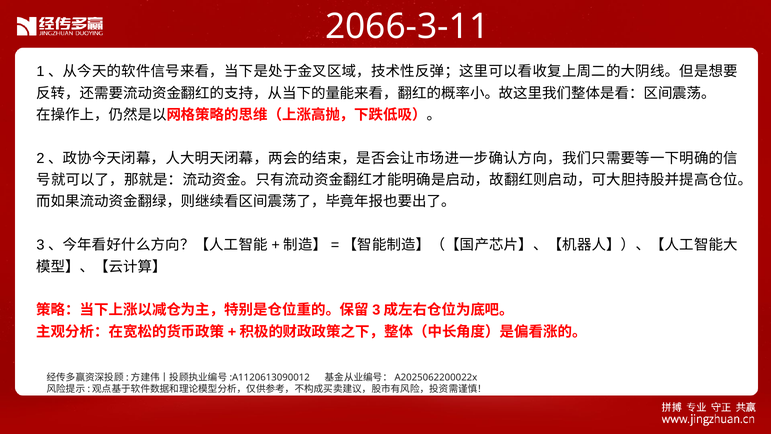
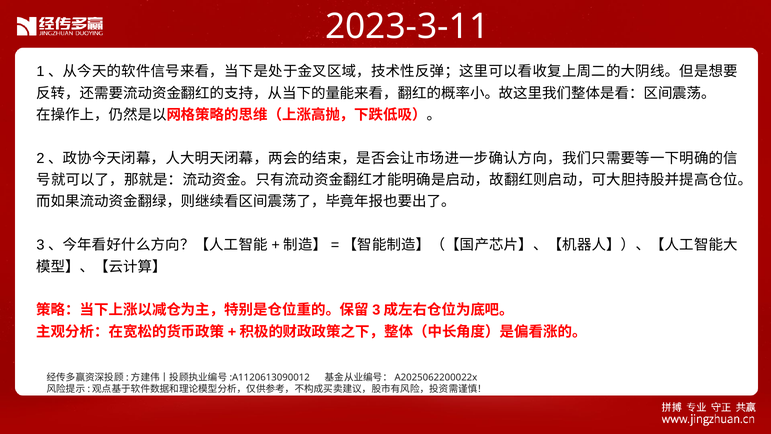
2066-3-11: 2066-3-11 -> 2023-3-11 (407, 26)
